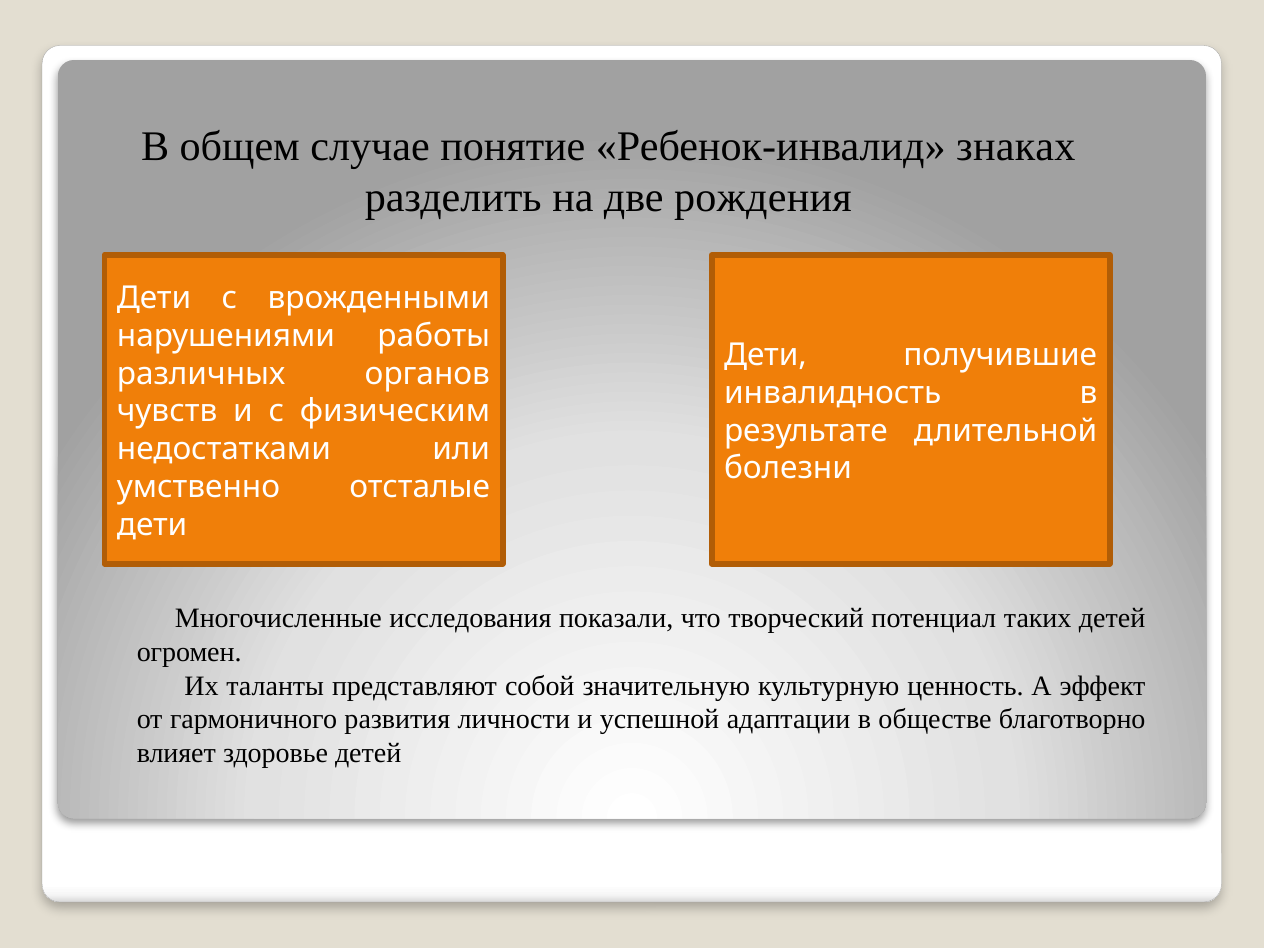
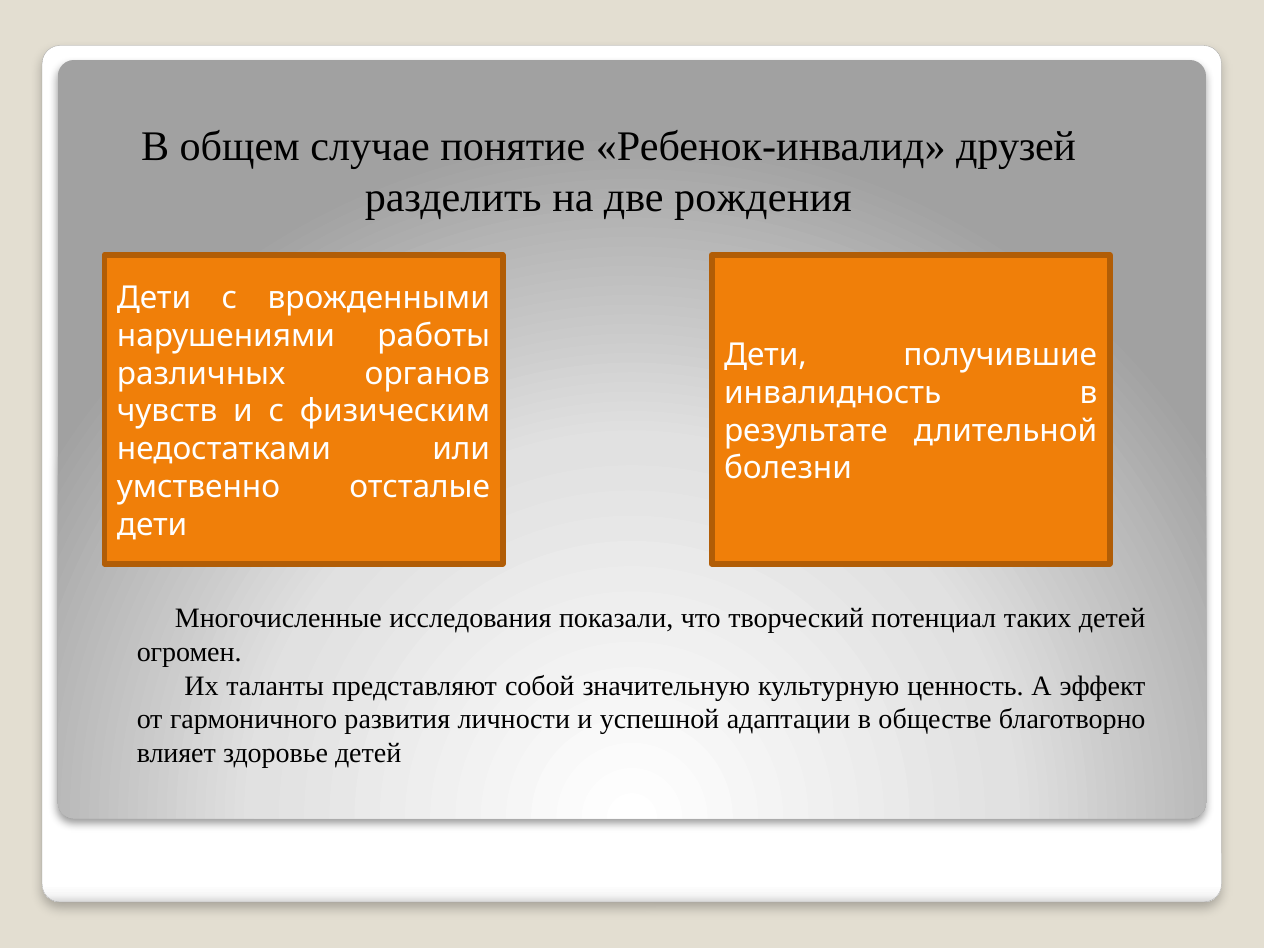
знаках: знаках -> друзей (1016, 147)
